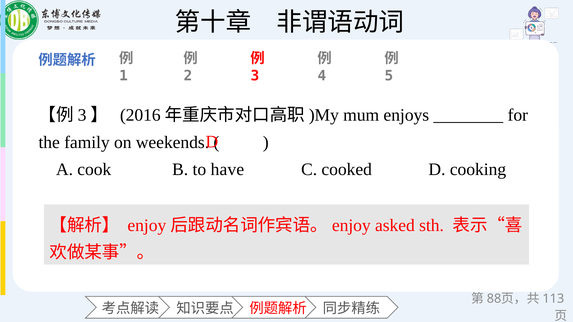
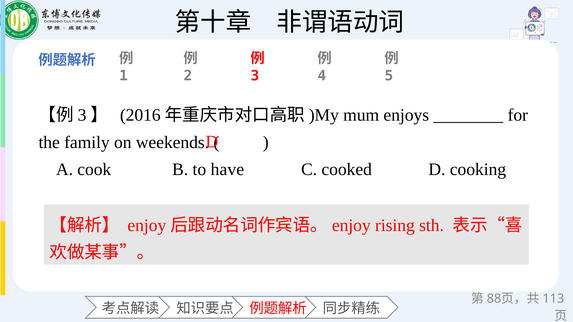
asked: asked -> rising (395, 225)
